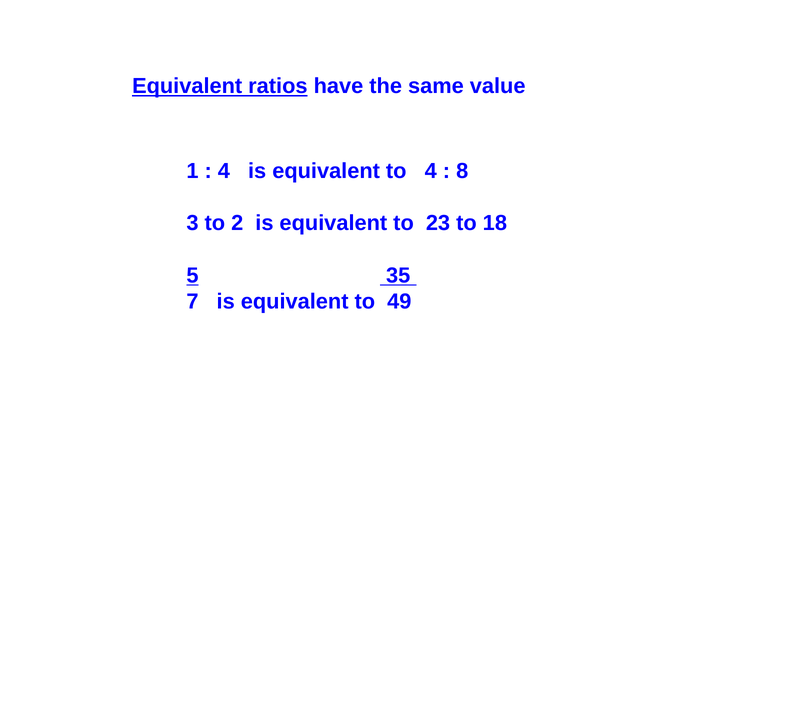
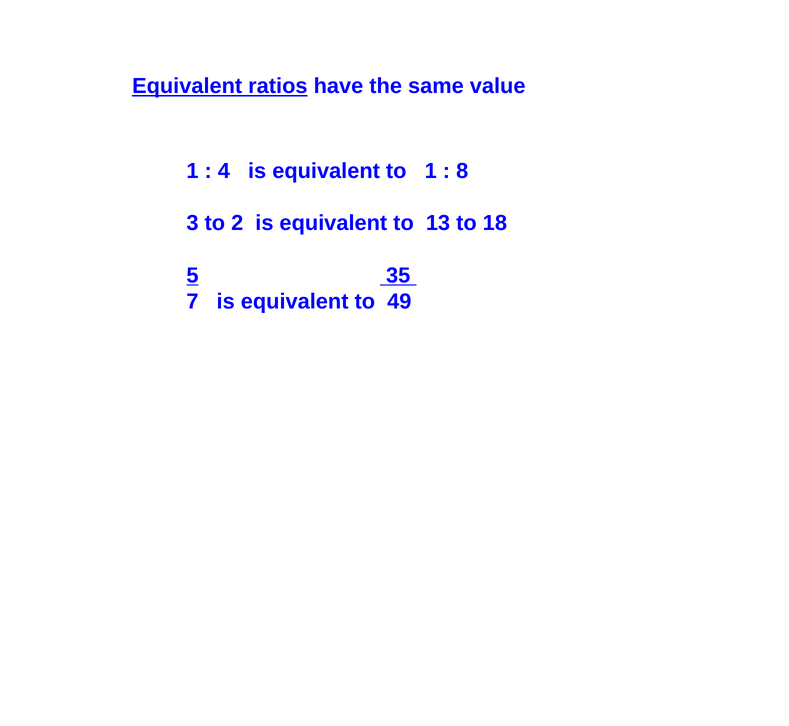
to 4: 4 -> 1 (431, 171)
23: 23 -> 13 (438, 223)
